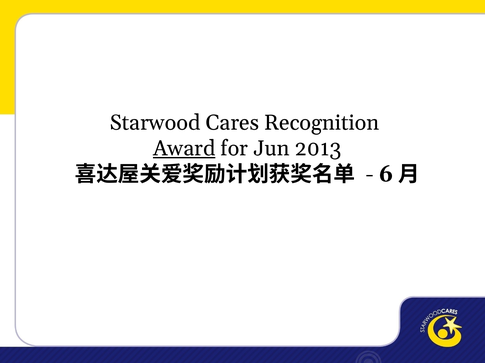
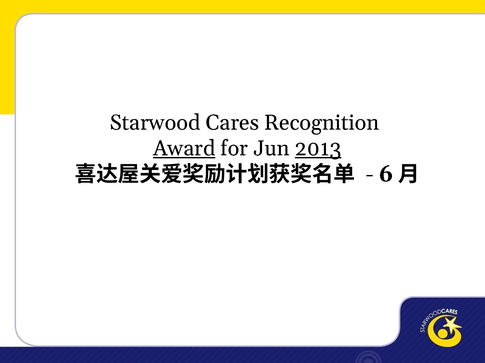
2013 underline: none -> present (318, 149)
